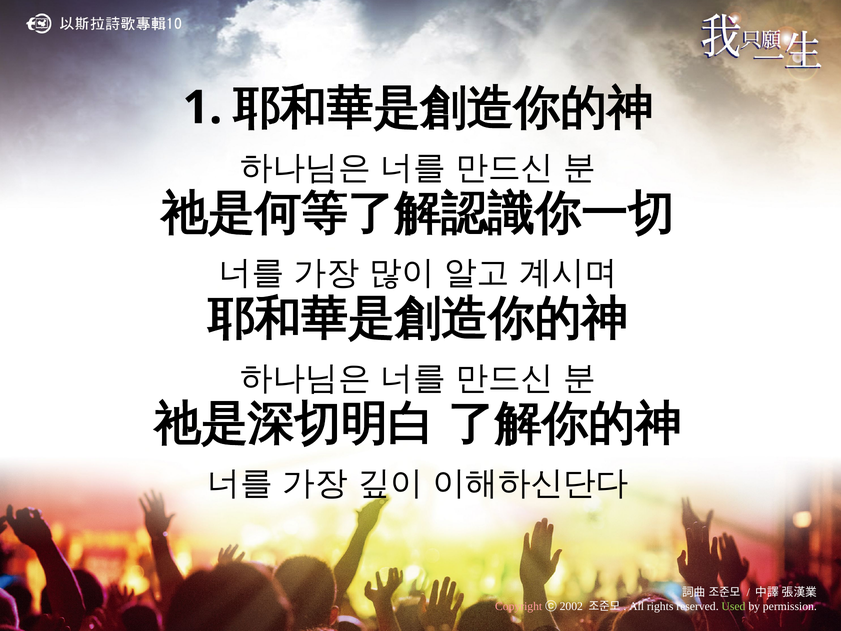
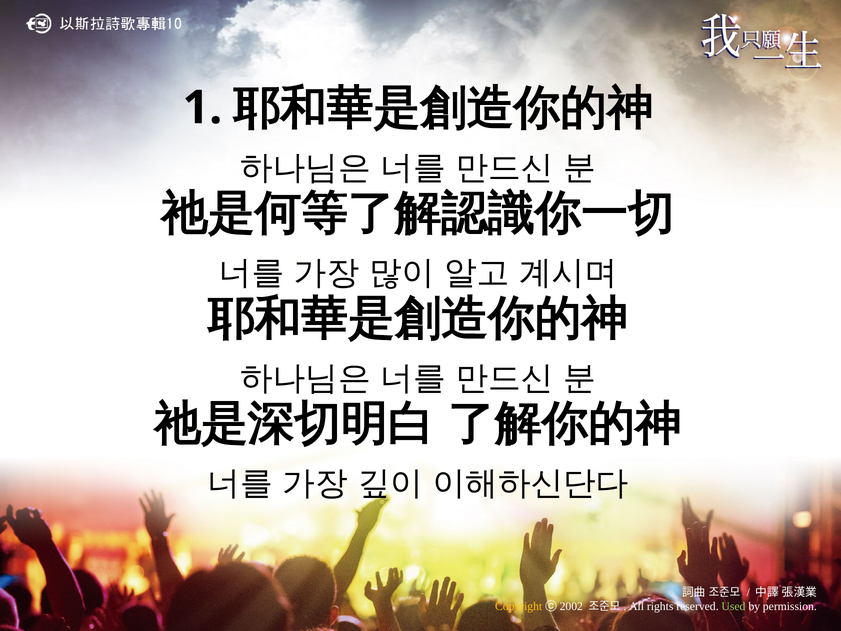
Copyright colour: pink -> yellow (519, 606)
